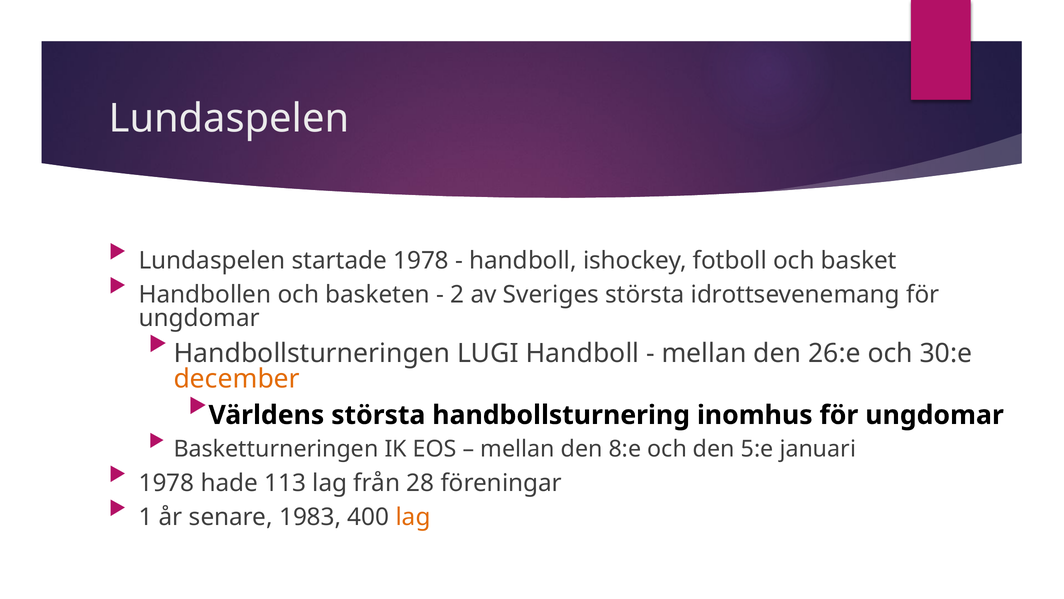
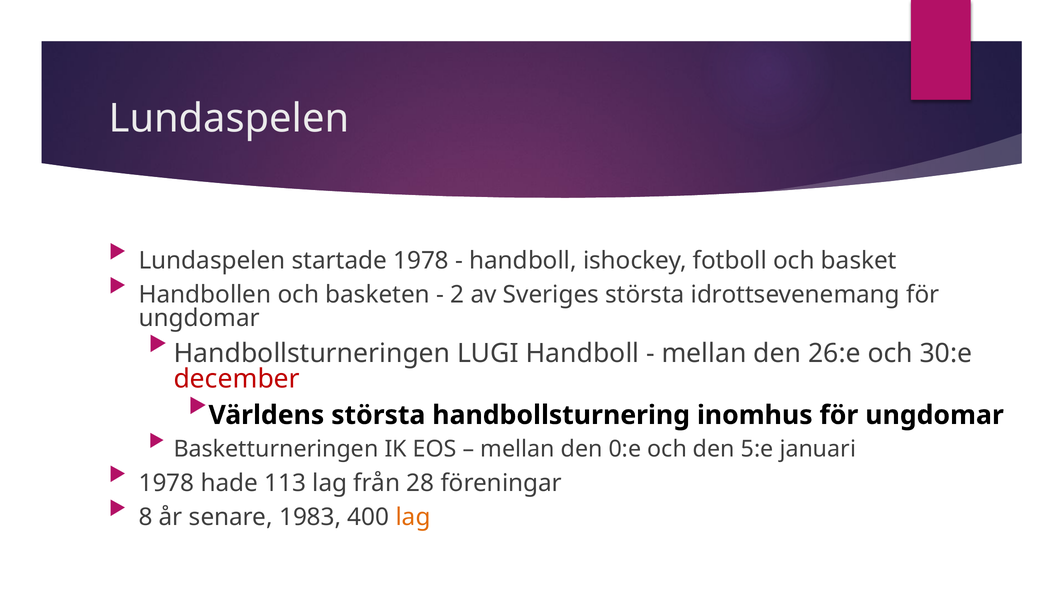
december colour: orange -> red (237, 379)
8:e: 8:e -> 0:e (625, 449)
1: 1 -> 8 (146, 517)
